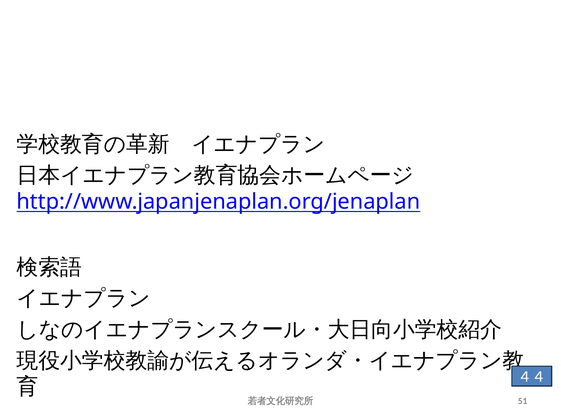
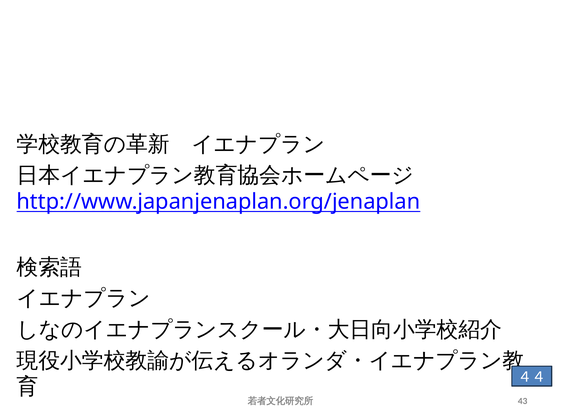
51: 51 -> 43 (523, 402)
